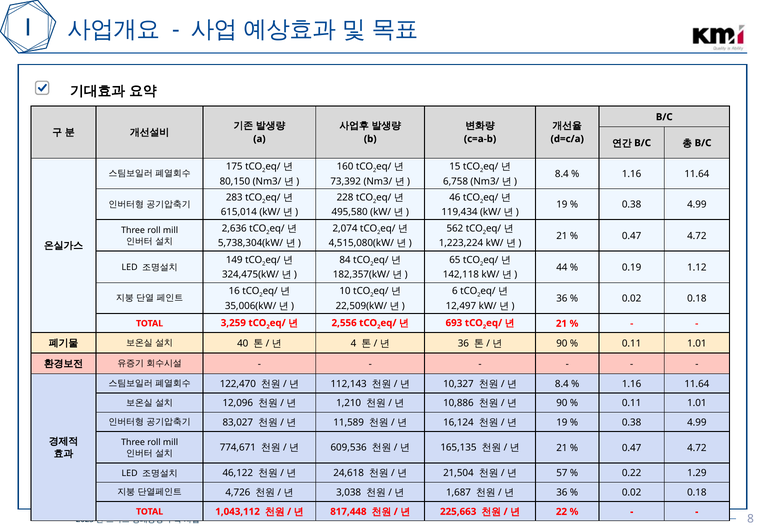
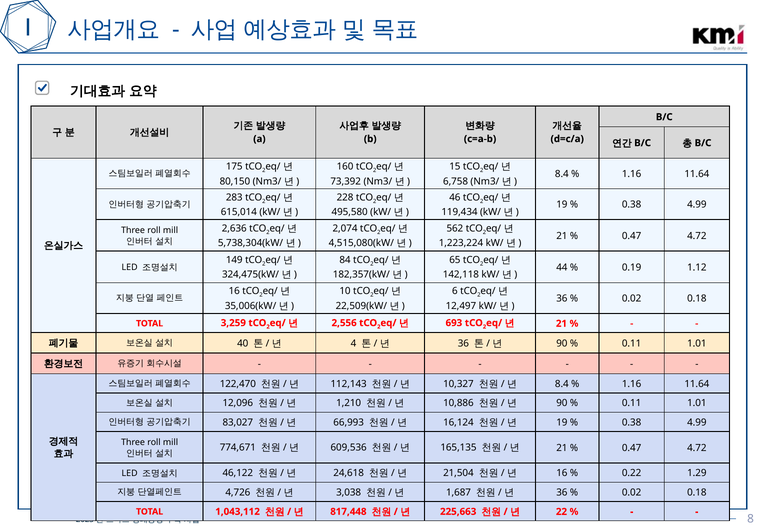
11,589: 11,589 -> 66,993 (349, 423)
57: 57 -> 16 (562, 474)
